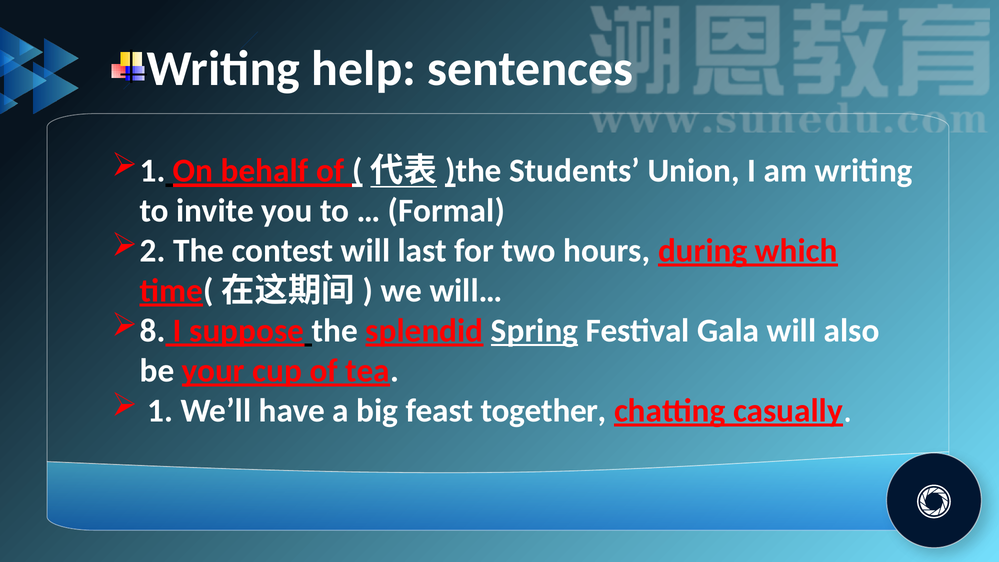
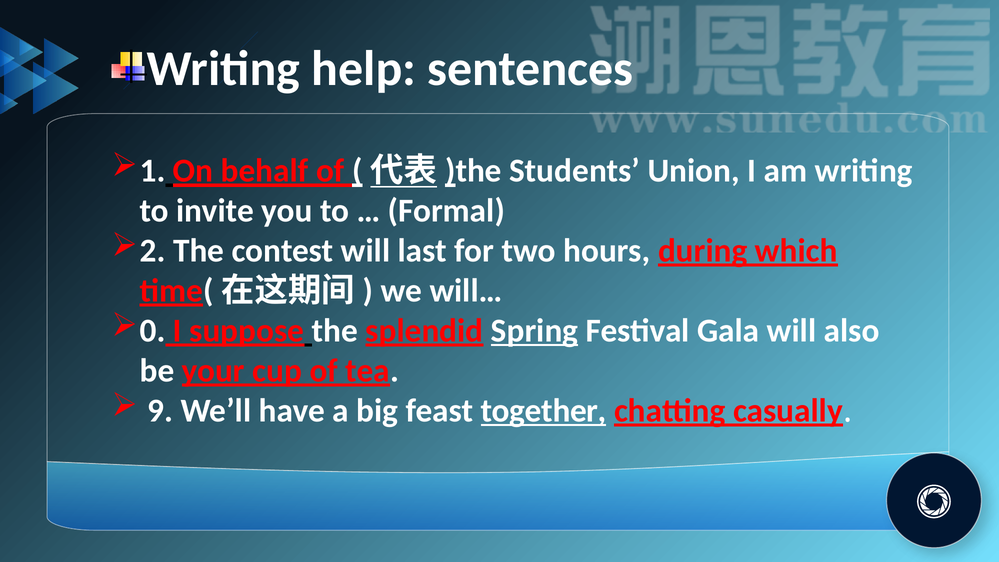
8: 8 -> 0 (153, 331)
1: 1 -> 9 (160, 411)
together underline: none -> present (544, 411)
